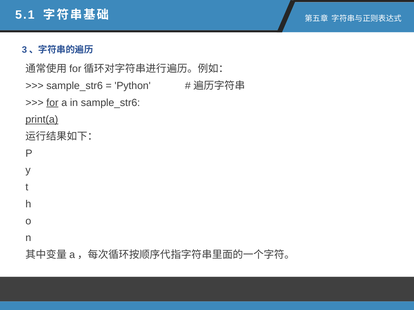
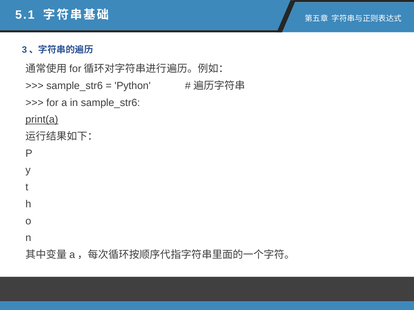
for underline: present -> none (52, 103)
